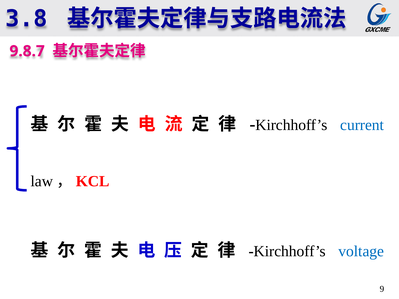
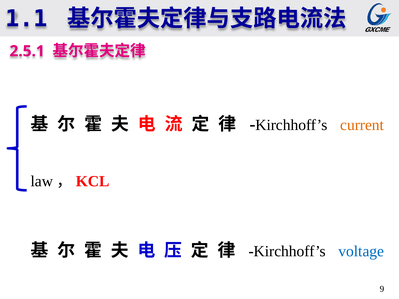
3.8: 3.8 -> 1.1 (26, 19)
9.8.7: 9.8.7 -> 2.5.1 (27, 51)
current colour: blue -> orange (362, 125)
